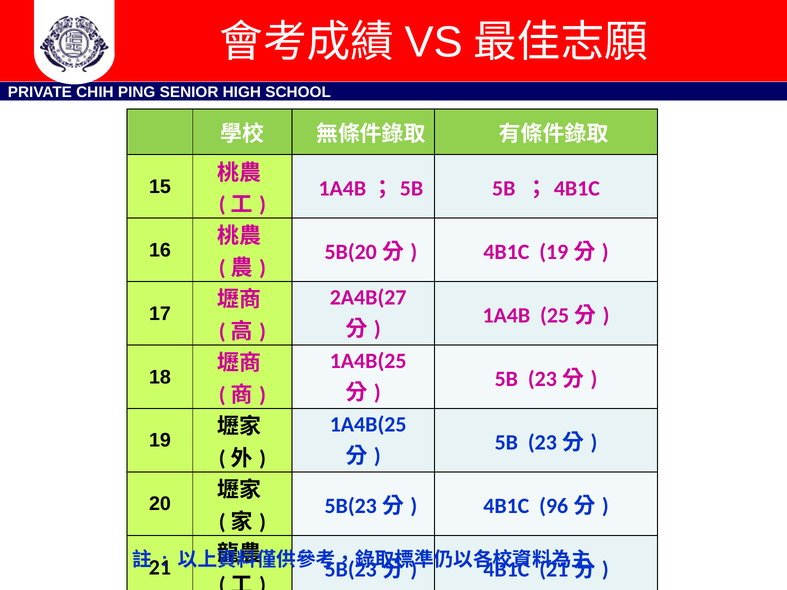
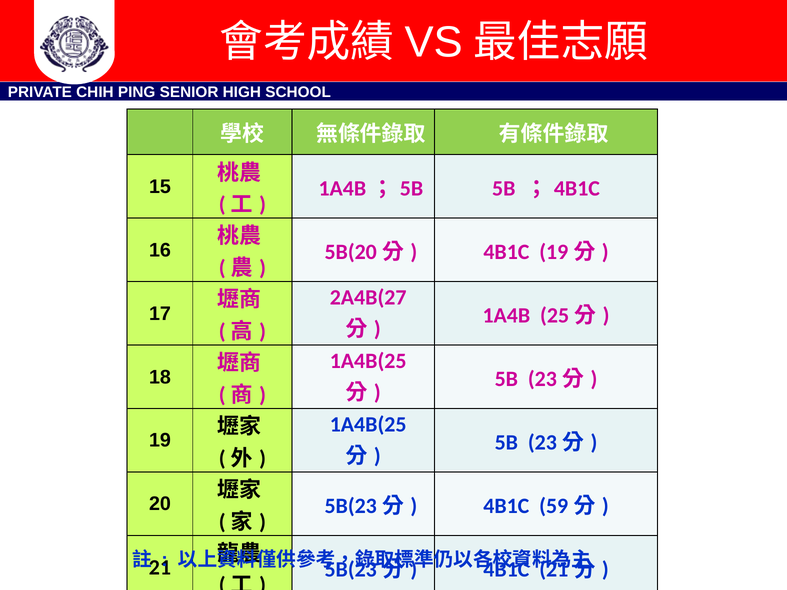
96: 96 -> 59 (554, 506)
